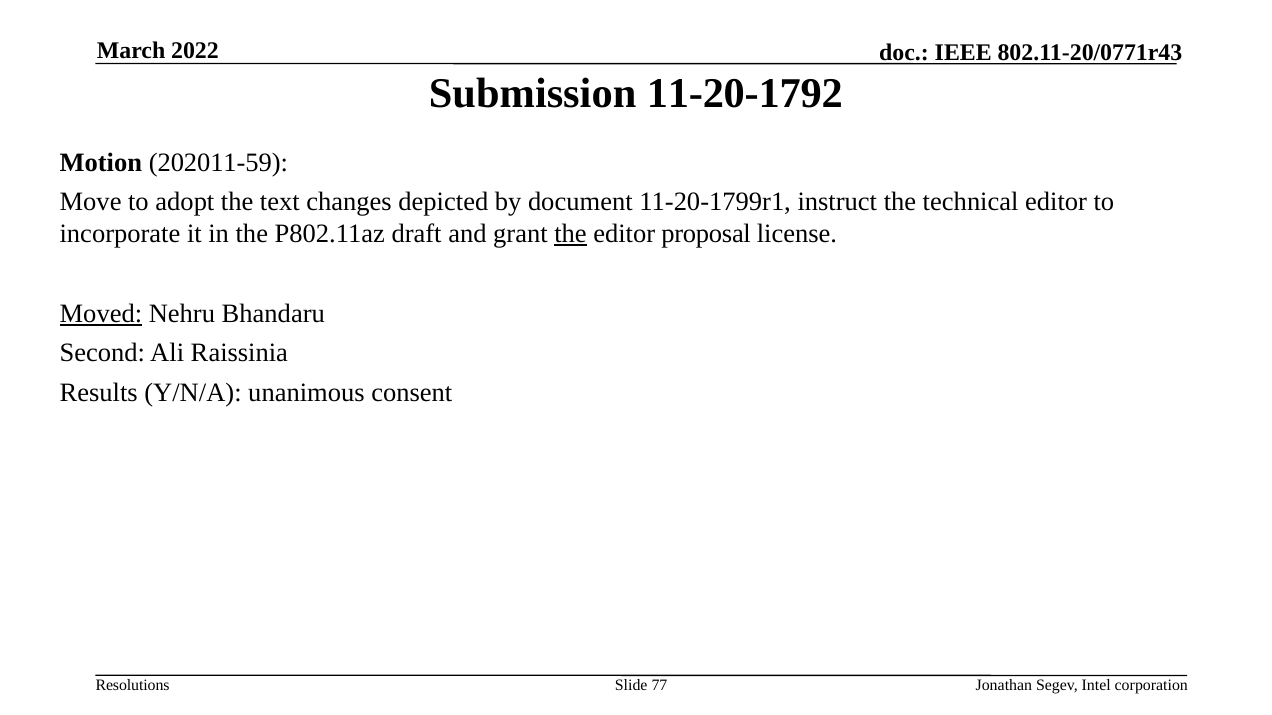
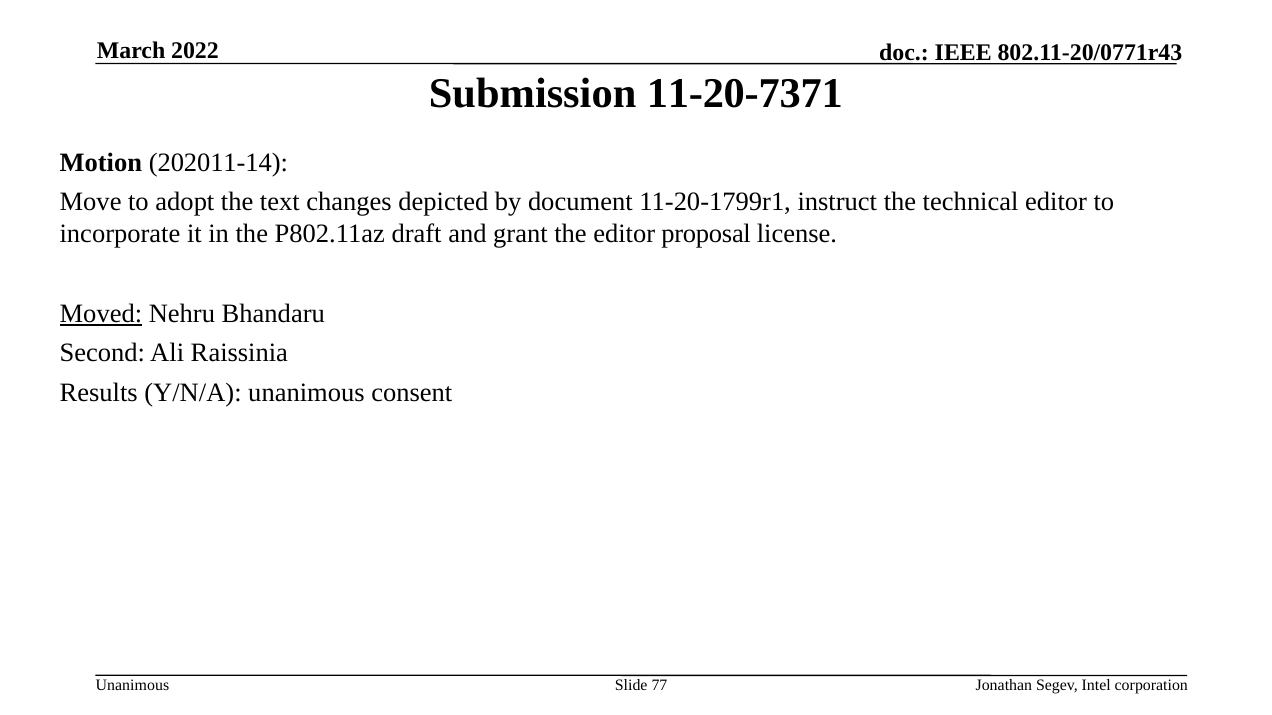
11-20-1792: 11-20-1792 -> 11-20-7371 (745, 94)
202011-59: 202011-59 -> 202011-14 (218, 162)
the underline: present -> none (570, 234)
Resolutions: Resolutions -> Unanimous (132, 686)
